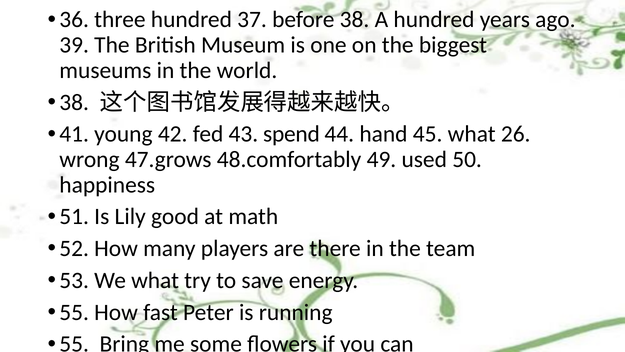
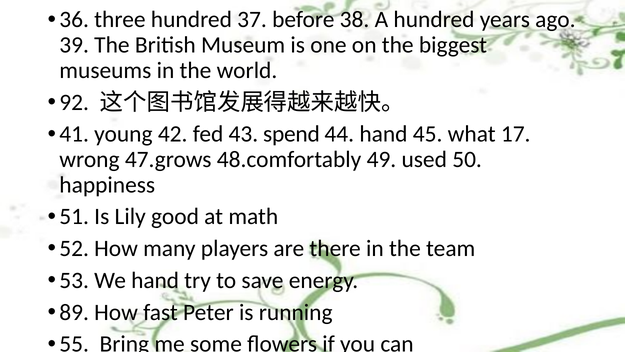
38: 38 -> 92 (74, 102)
26: 26 -> 17 (516, 134)
We what: what -> hand (155, 280)
55: 55 -> 89 (74, 312)
